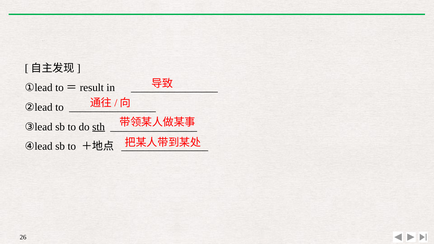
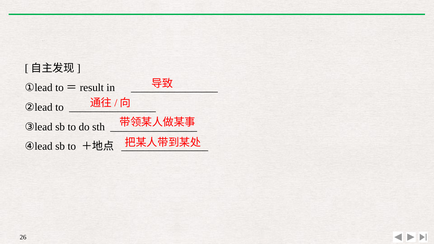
sth underline: present -> none (99, 127)
